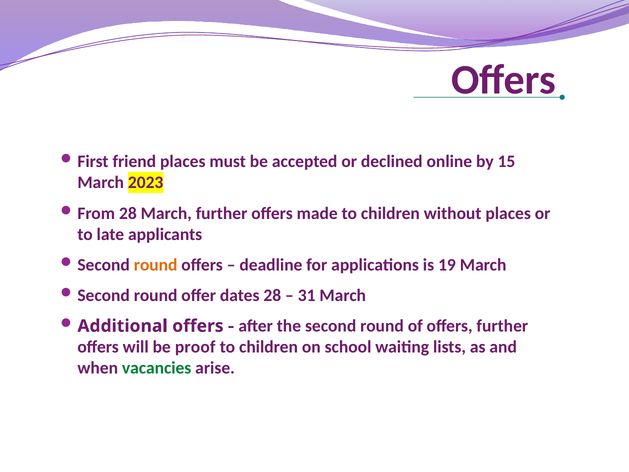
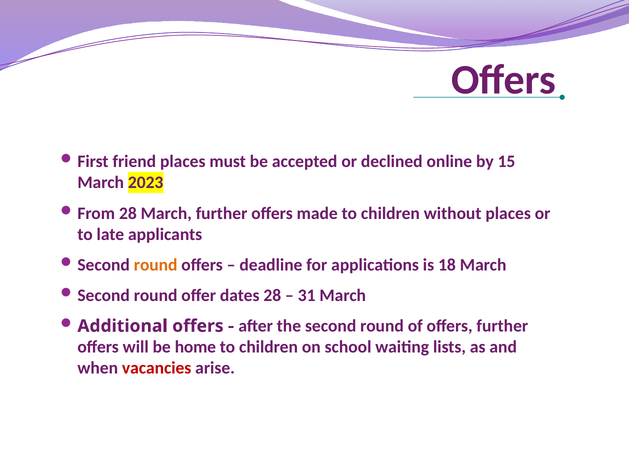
19: 19 -> 18 (447, 265)
proof: proof -> home (195, 347)
vacancies colour: green -> red (157, 368)
